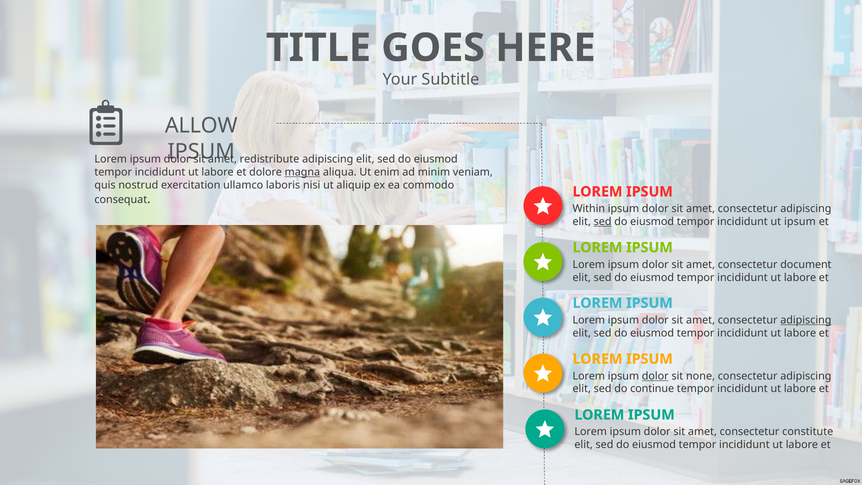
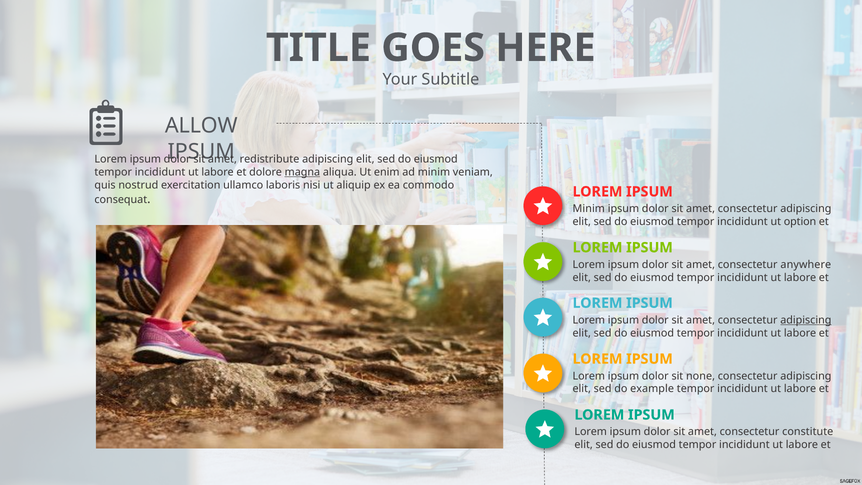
Within: Within -> Minim (589, 209)
sed underline: present -> none (603, 222)
ut ipsum: ipsum -> option (800, 222)
document: document -> anywhere (806, 264)
dolor underline: present -> none (655, 376)
continue: continue -> example (652, 389)
